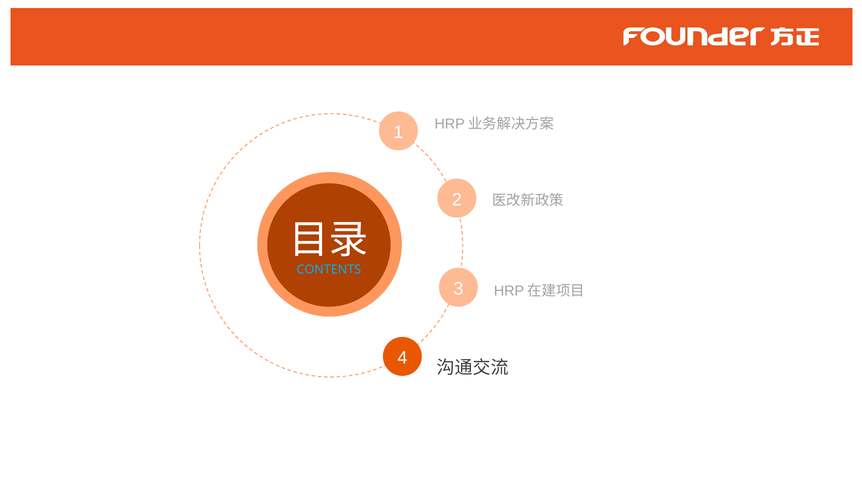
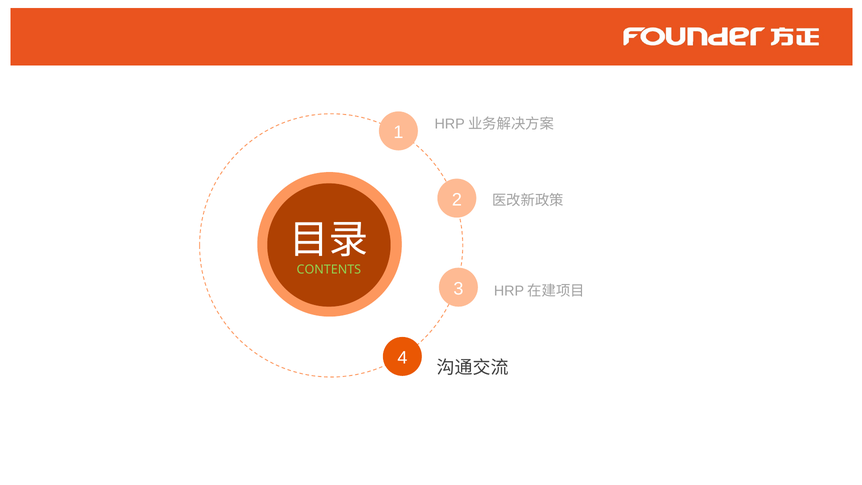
CONTENTS colour: light blue -> light green (329, 270)
